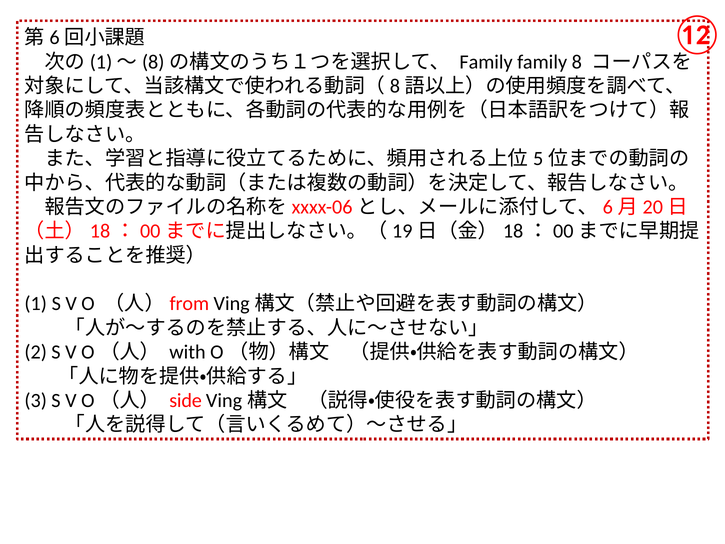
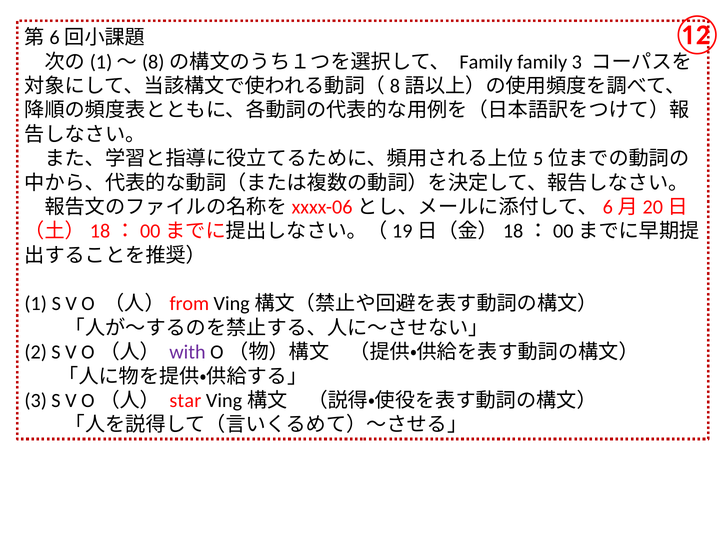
family 8: 8 -> 3 (577, 62)
with colour: black -> purple (188, 352)
side: side -> star (185, 400)
